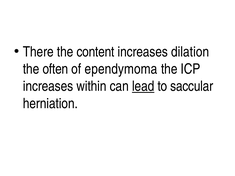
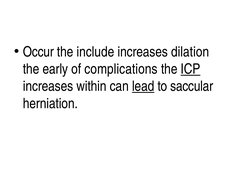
There: There -> Occur (38, 52)
content: content -> include (95, 52)
often: often -> early (55, 69)
ependymoma: ependymoma -> complications (121, 69)
ICP underline: none -> present (190, 69)
